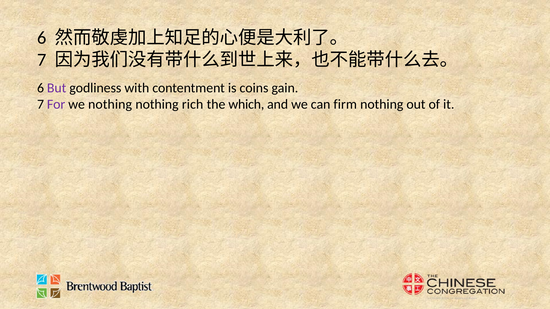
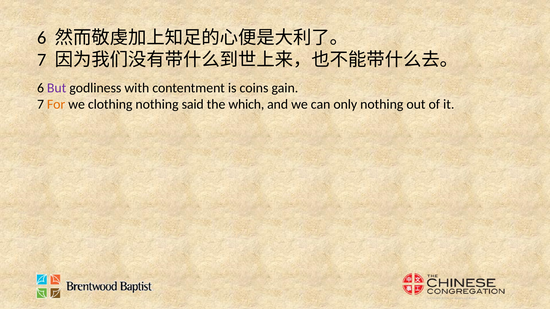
For colour: purple -> orange (56, 105)
we nothing: nothing -> clothing (110, 105)
rich: rich -> said (193, 105)
firm: firm -> only (345, 105)
